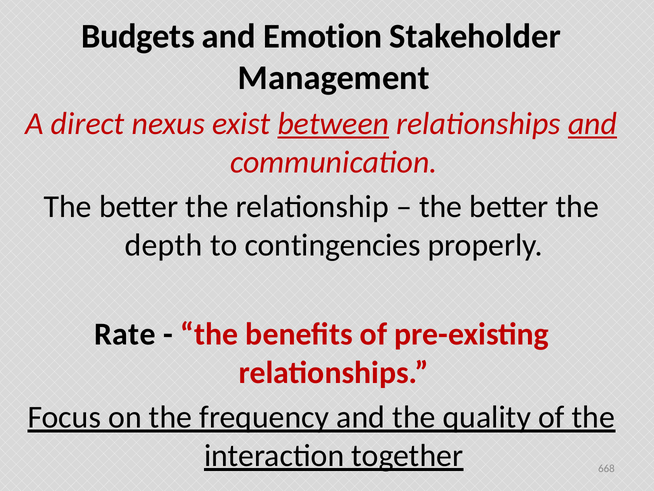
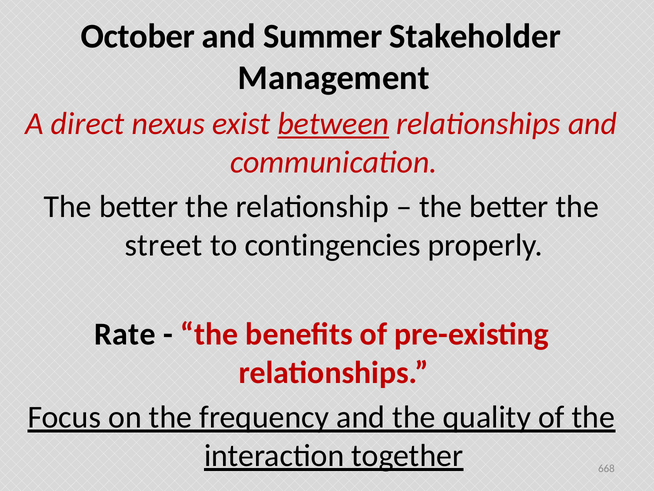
Budgets: Budgets -> October (138, 36)
Emotion: Emotion -> Summer (323, 36)
and underline: present -> none (593, 124)
depth: depth -> street (164, 245)
